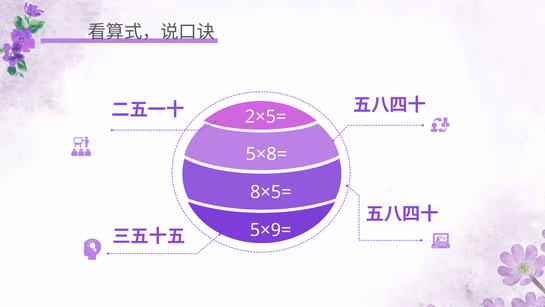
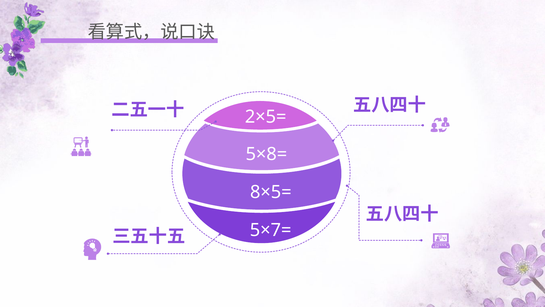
5×9=: 5×9= -> 5×7= (271, 230)
